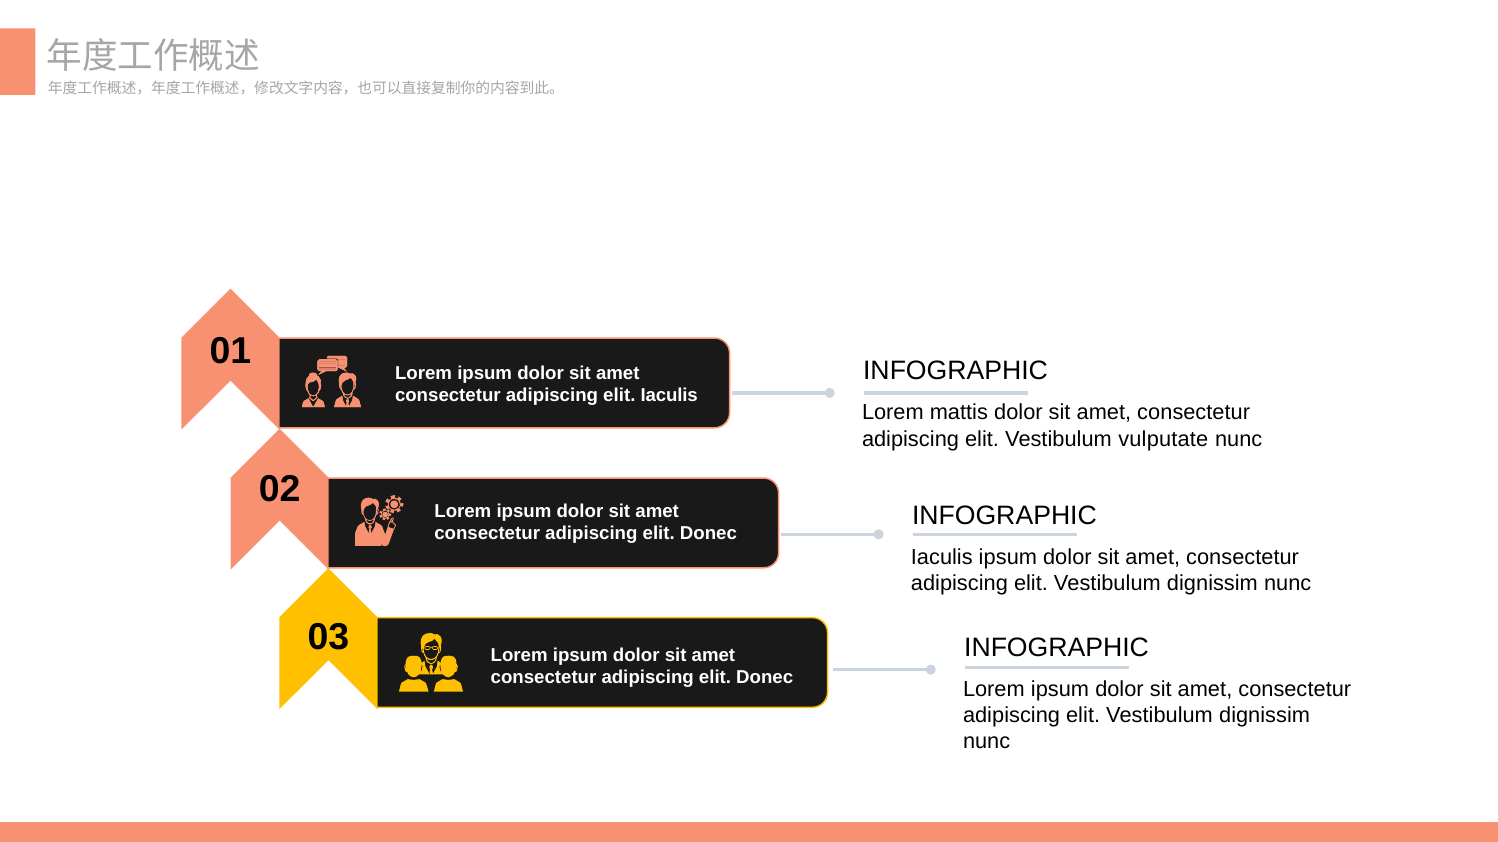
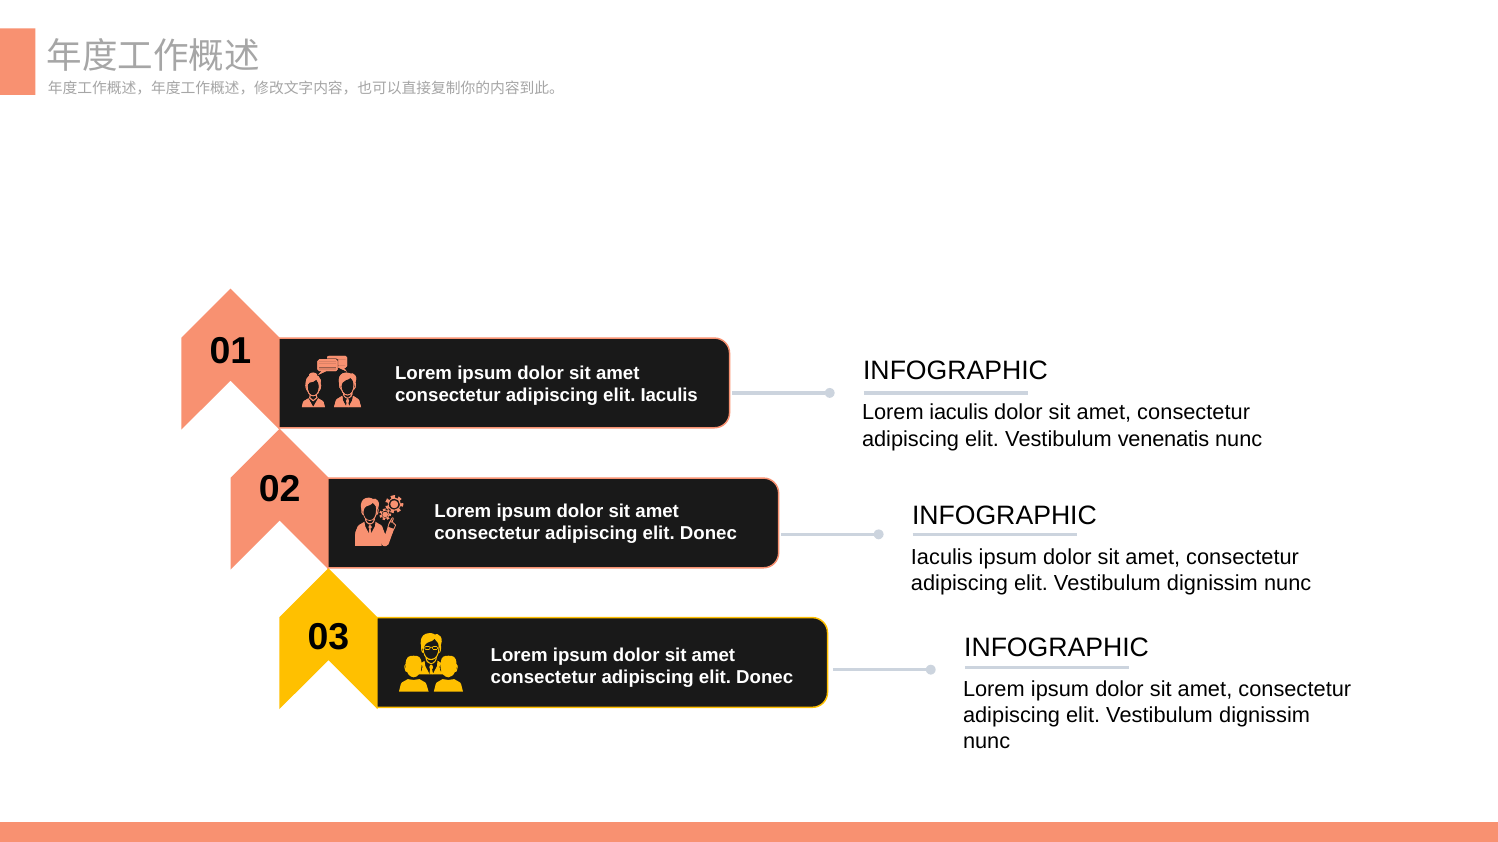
Lorem mattis: mattis -> iaculis (959, 413)
vulputate: vulputate -> venenatis (1164, 439)
